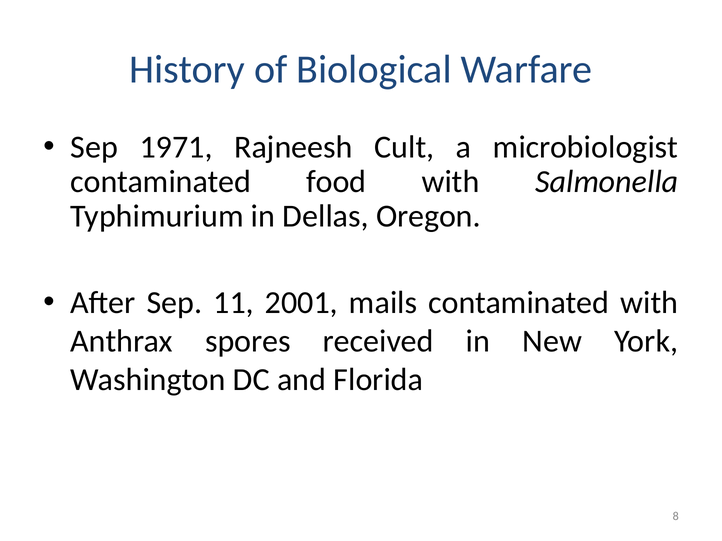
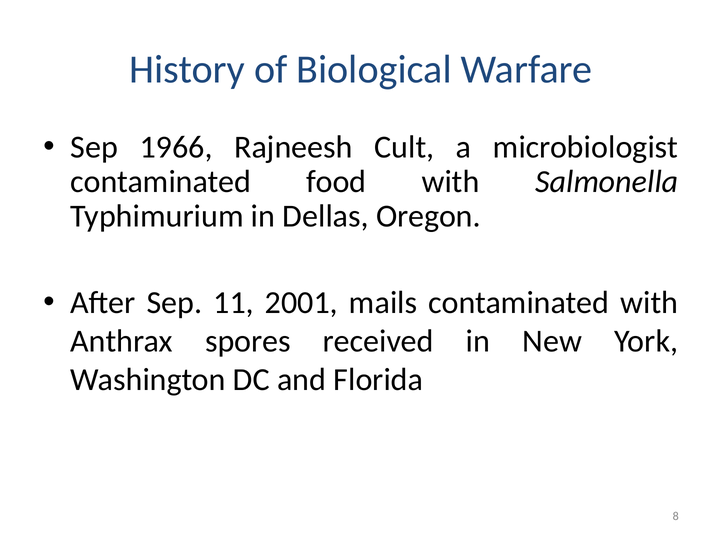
1971: 1971 -> 1966 (176, 147)
